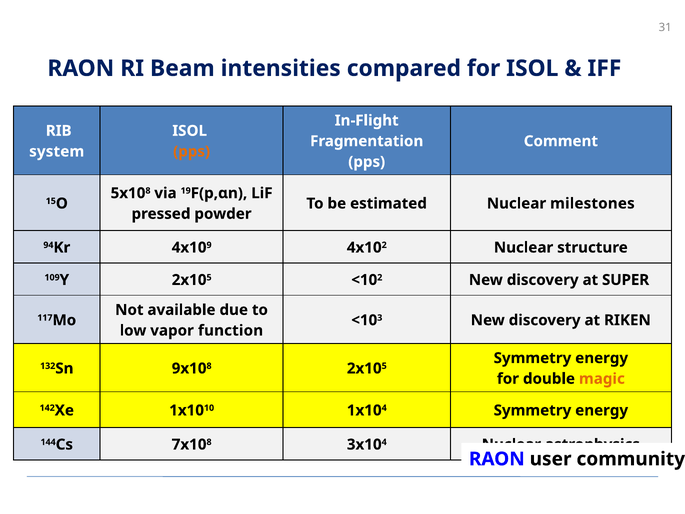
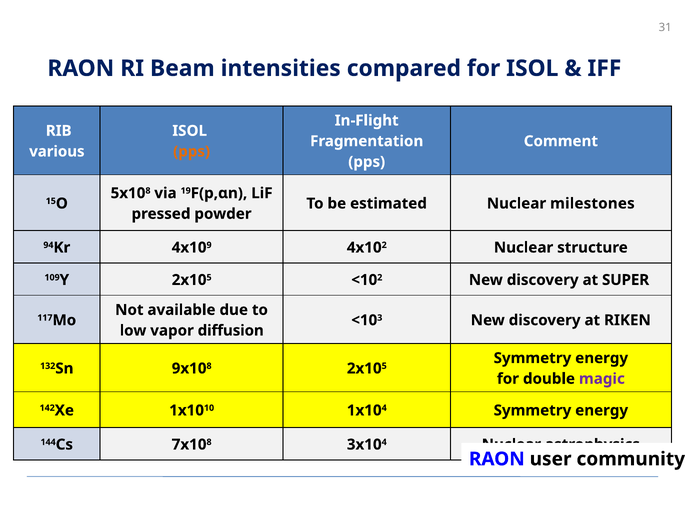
system: system -> various (57, 151)
function: function -> diffusion (231, 330)
magic colour: orange -> purple (602, 379)
